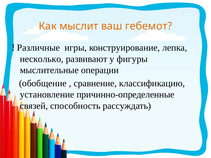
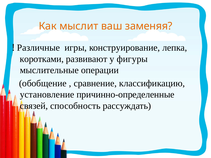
гебемот: гебемот -> заменяя (149, 26)
несколько: несколько -> коротками (42, 59)
